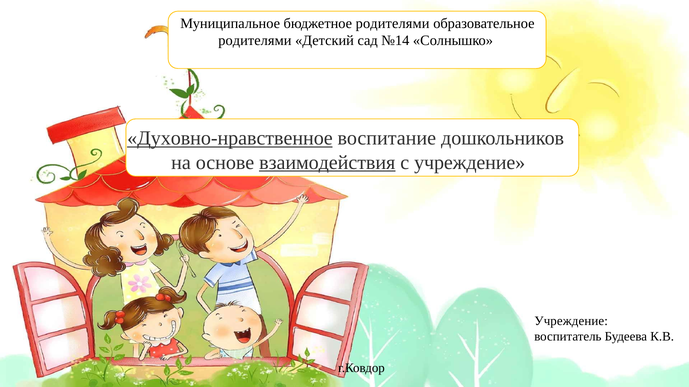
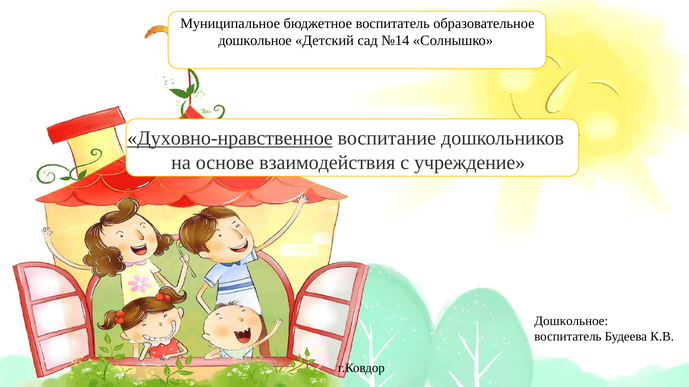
бюджетное родителями: родителями -> воспитатель (393, 23)
родителями: родителями -> дошкольное (255, 41)
взаимодействия underline: present -> none (327, 163)
Учреждение: Учреждение -> Дошкольное (571, 322)
